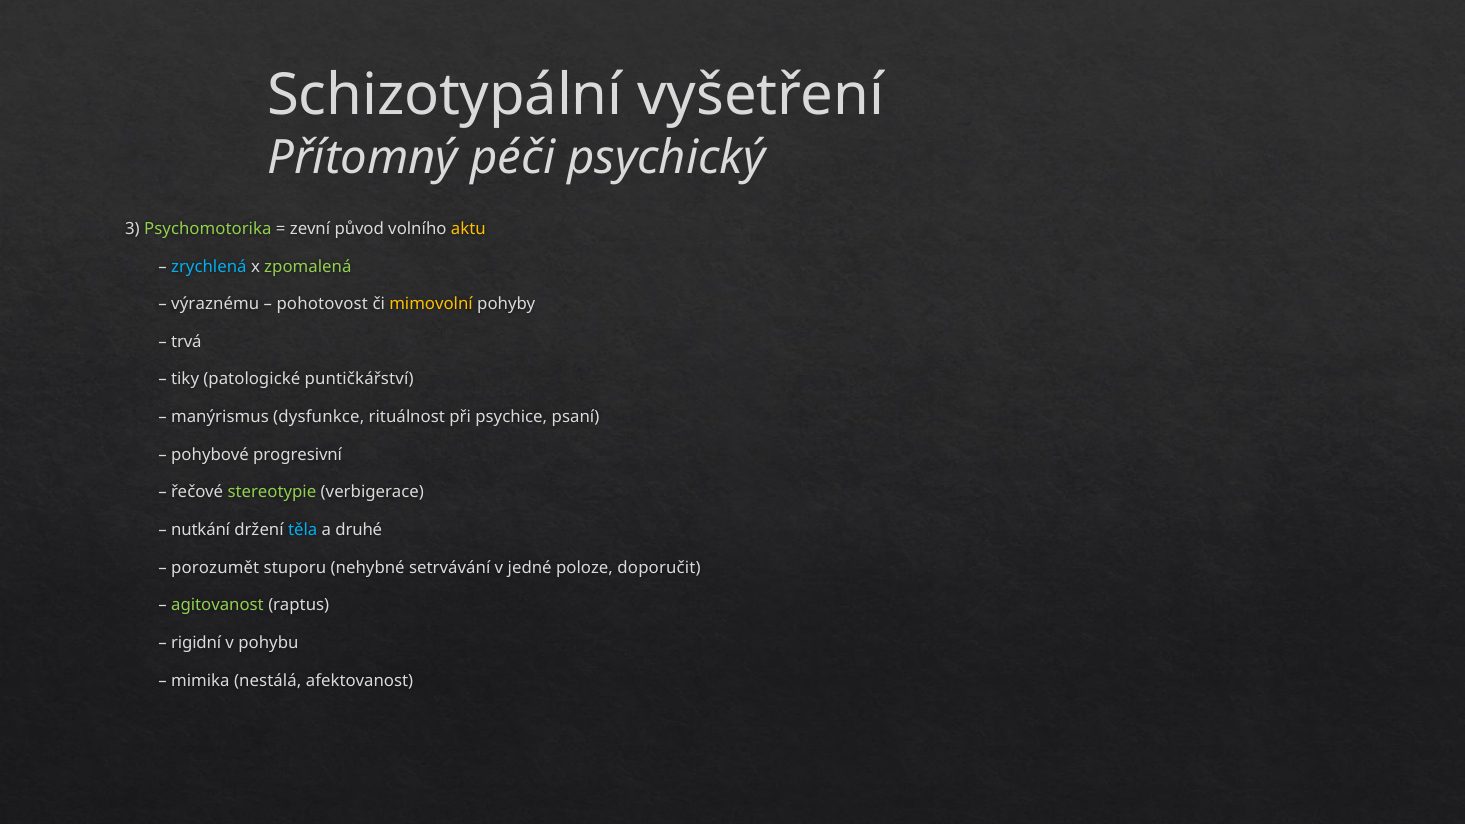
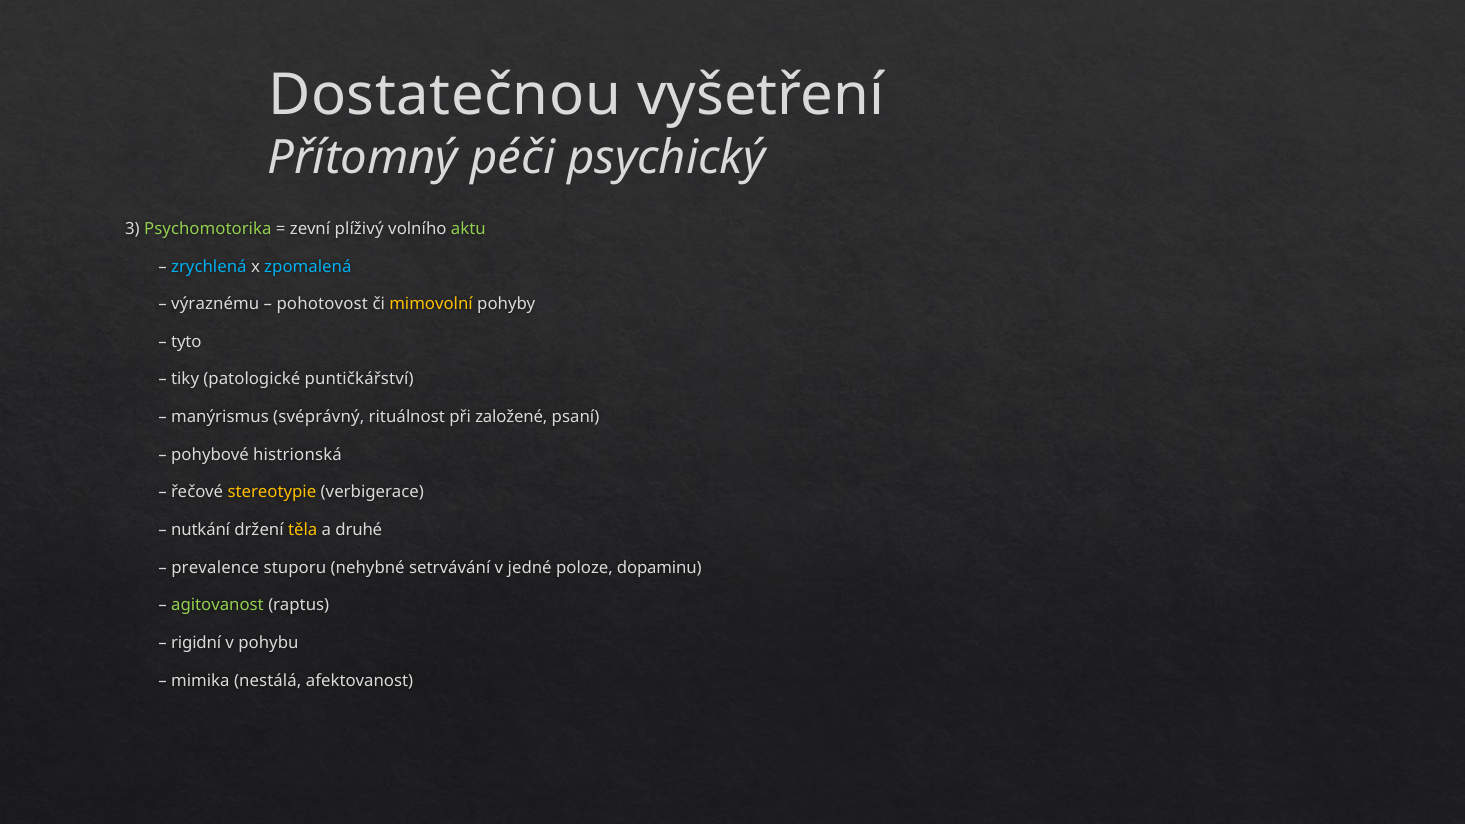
Schizotypální: Schizotypální -> Dostatečnou (445, 96)
původ: původ -> plíživý (359, 229)
aktu colour: yellow -> light green (468, 229)
zpomalená colour: light green -> light blue (308, 267)
trvá: trvá -> tyto (186, 342)
dysfunkce: dysfunkce -> svéprávný (319, 417)
psychice: psychice -> založené (511, 417)
progresivní: progresivní -> histrionská (297, 455)
stereotypie colour: light green -> yellow (272, 492)
těla colour: light blue -> yellow (303, 530)
porozumět: porozumět -> prevalence (215, 568)
doporučit: doporučit -> dopaminu (659, 568)
